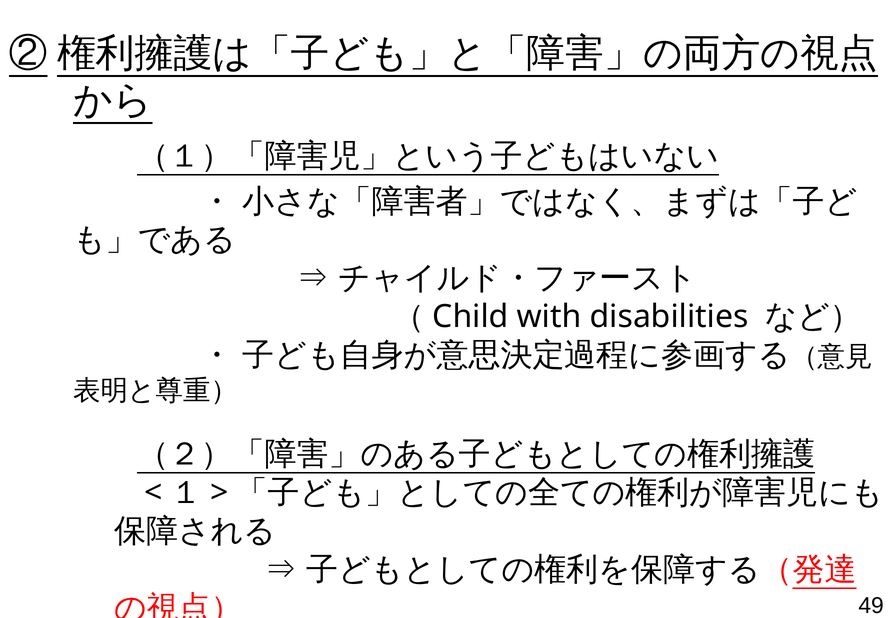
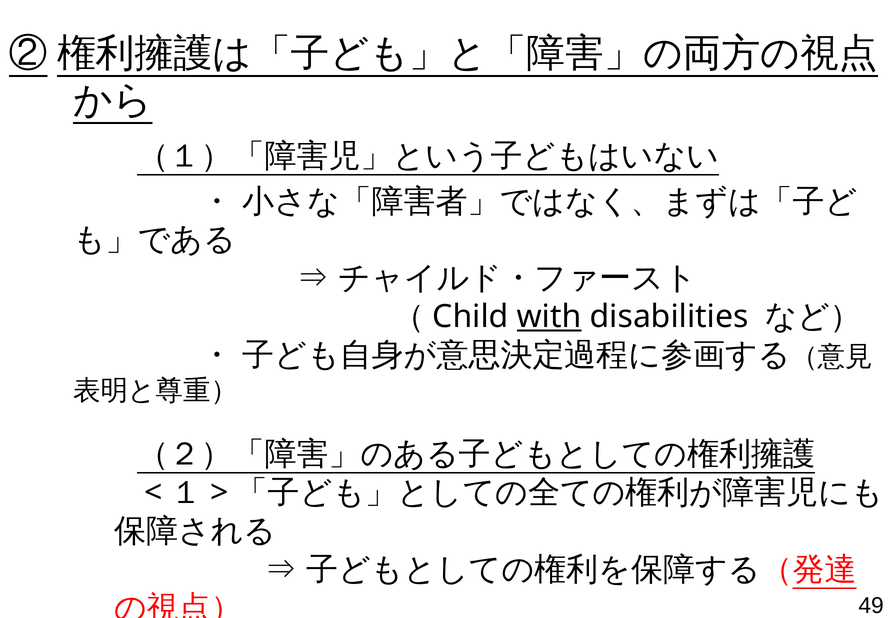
with underline: none -> present (549, 317)
